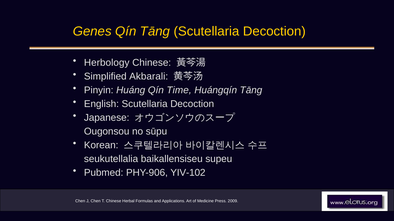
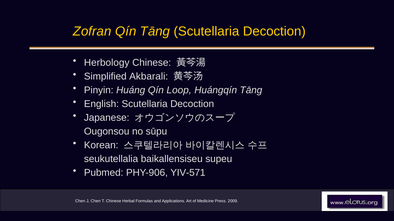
Genes: Genes -> Zofran (92, 32)
Time: Time -> Loop (179, 90)
YIV-102: YIV-102 -> YIV-571 (188, 173)
